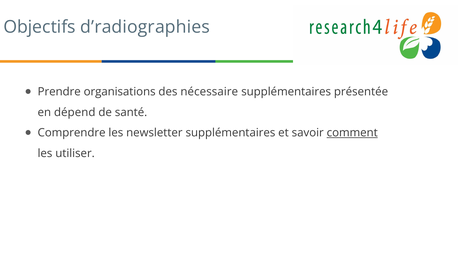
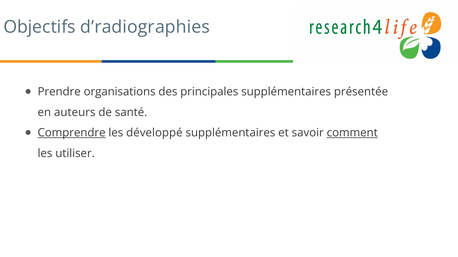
nécessaire: nécessaire -> principales (209, 92)
dépend: dépend -> auteurs (75, 113)
Comprendre underline: none -> present (72, 133)
newsletter: newsletter -> développé (154, 133)
